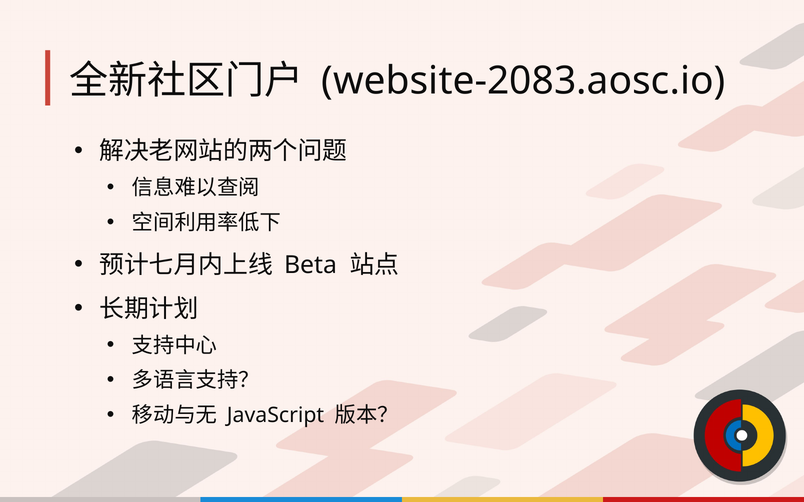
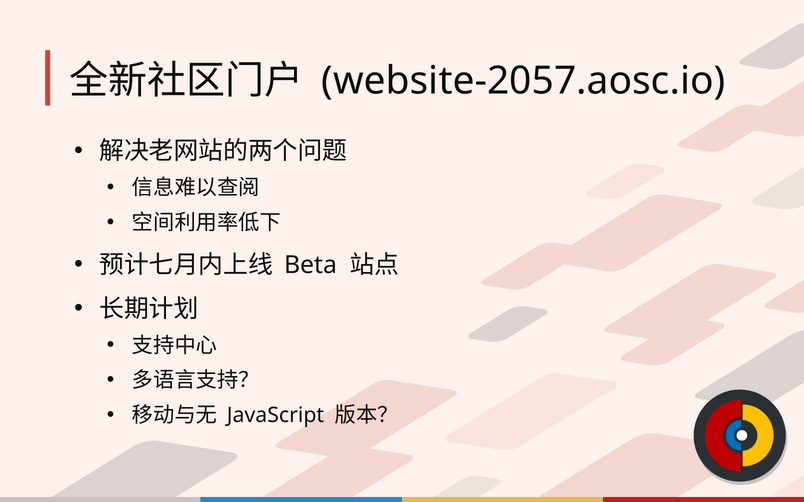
website-2083.aosc.io: website-2083.aosc.io -> website-2057.aosc.io (523, 81)
